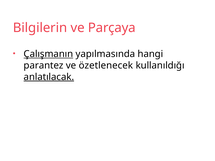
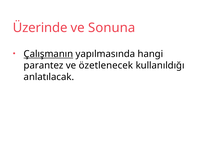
Bilgilerin: Bilgilerin -> Üzerinde (40, 28)
Parçaya: Parçaya -> Sonuna (112, 28)
anlatılacak underline: present -> none (49, 77)
